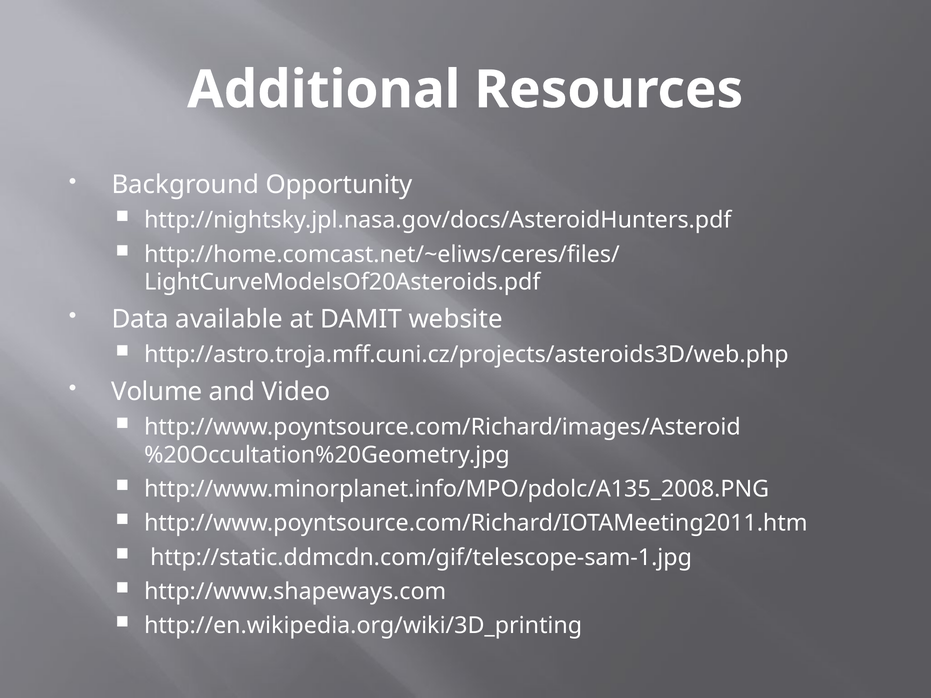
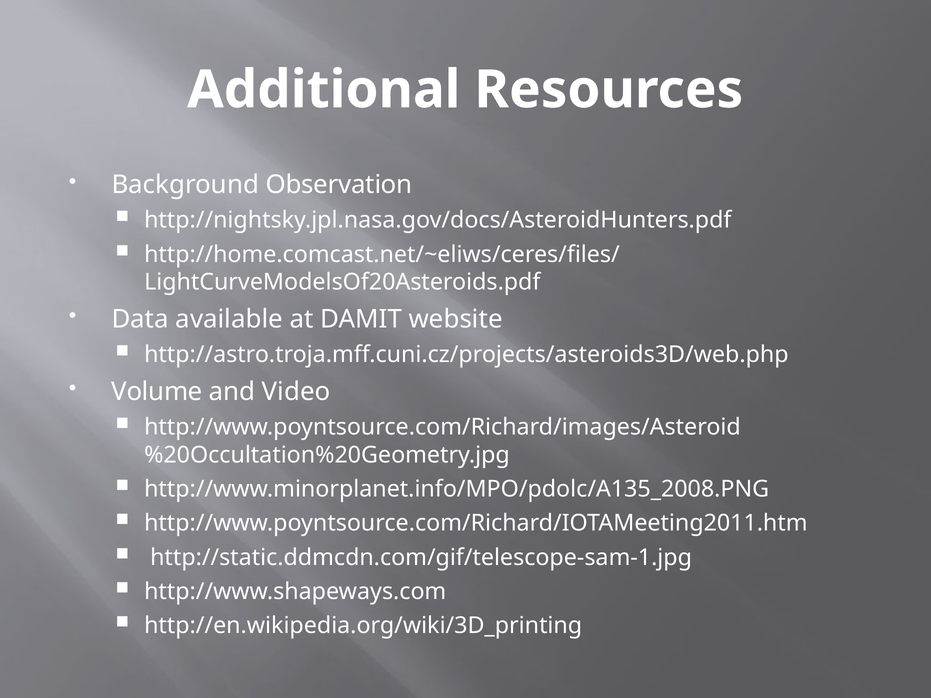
Opportunity: Opportunity -> Observation (339, 185)
